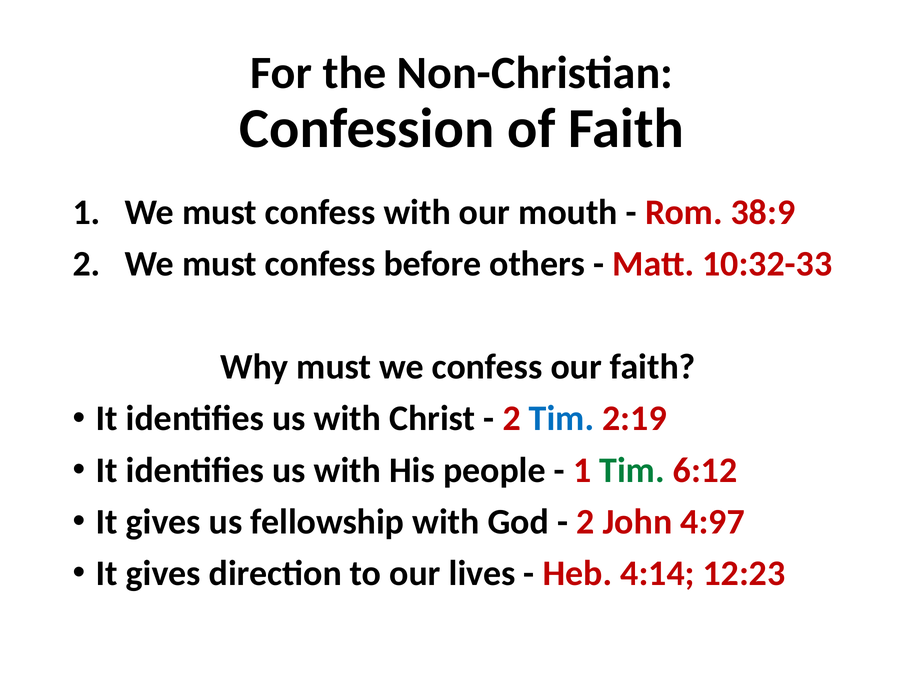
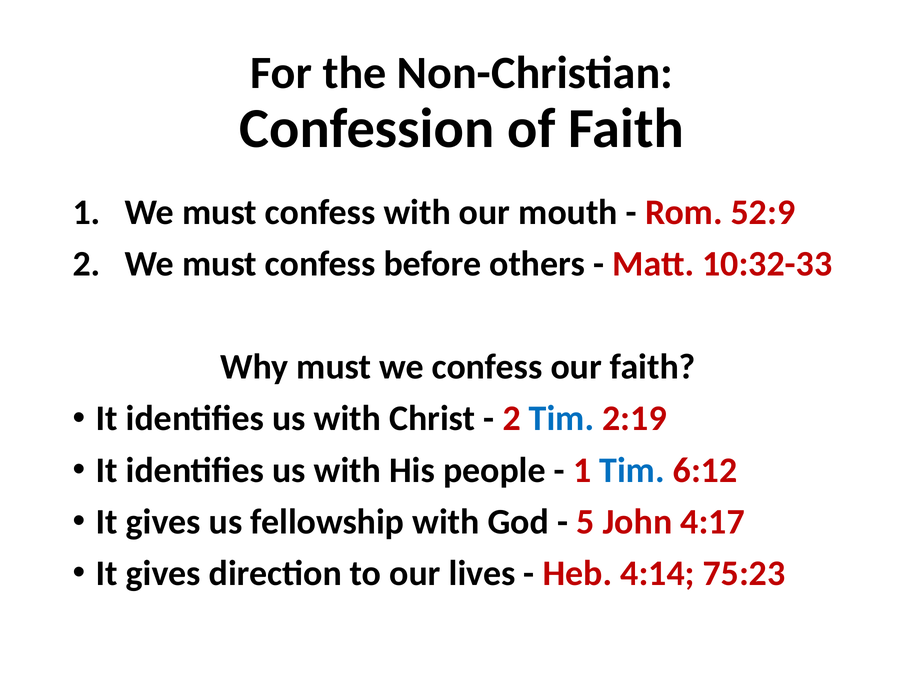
38:9: 38:9 -> 52:9 (763, 212)
Tim colour: green -> blue (632, 470)
2: 2 -> 5 (585, 522)
4:97: 4:97 -> 4:17 (713, 522)
12:23: 12:23 -> 75:23 (744, 573)
